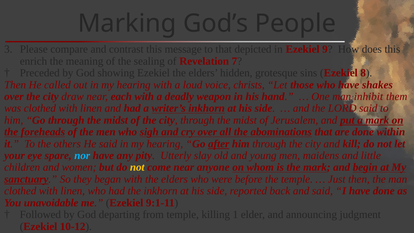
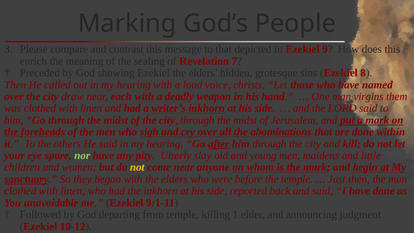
shakes: shakes -> named (377, 85)
inhibit: inhibit -> virgins (369, 97)
nor colour: light blue -> light green (82, 156)
